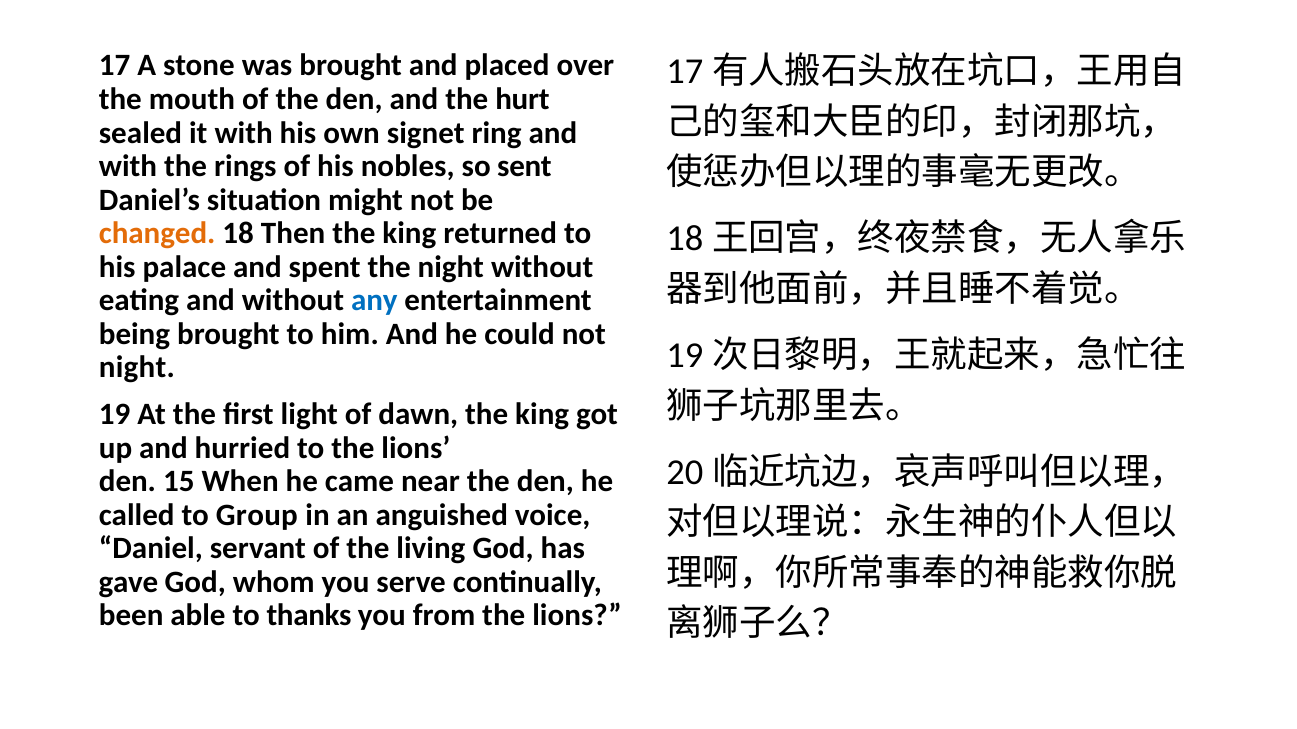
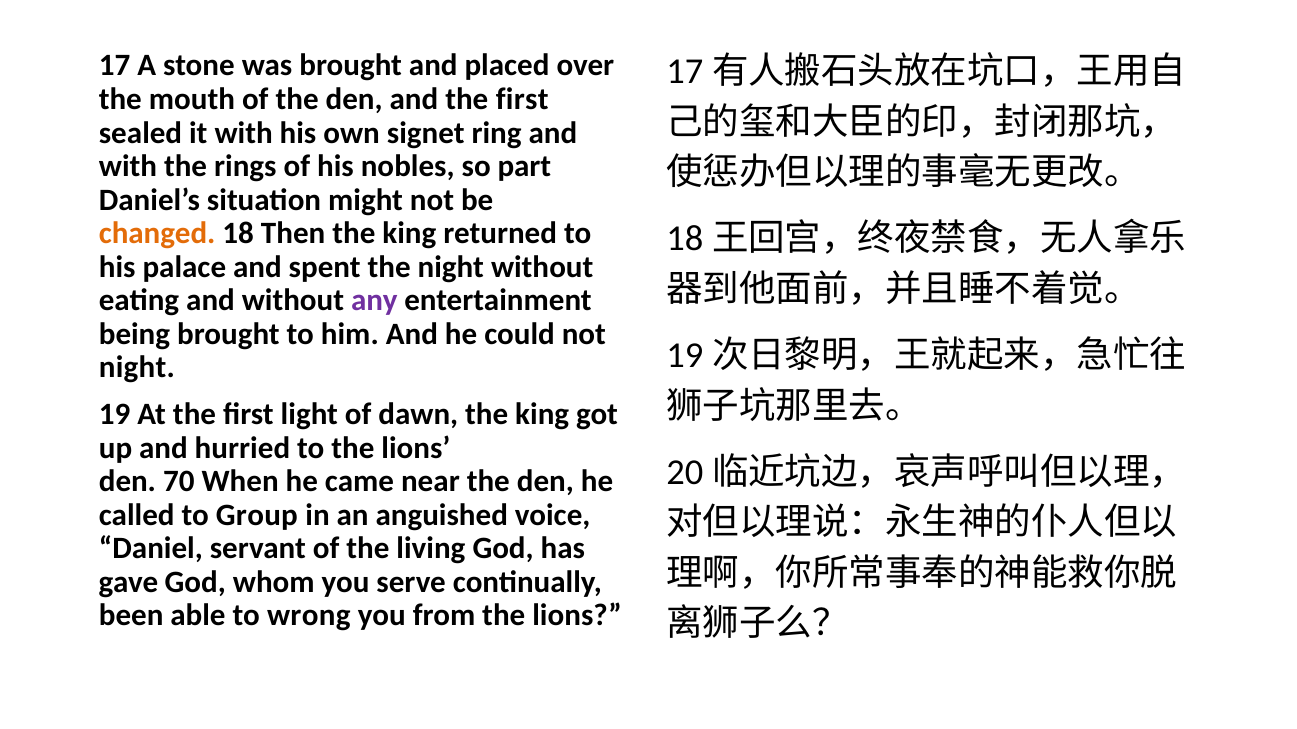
and the hurt: hurt -> first (522, 99)
sent: sent -> part (524, 166)
any colour: blue -> purple (374, 301)
15: 15 -> 70 (179, 482)
thanks: thanks -> wrong (309, 616)
